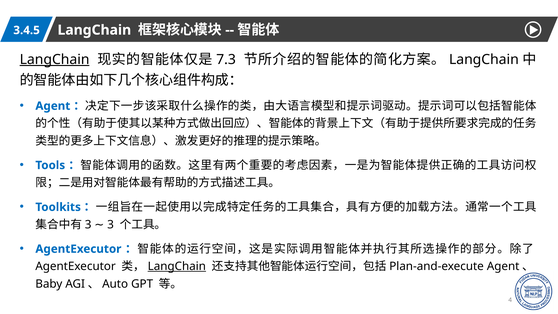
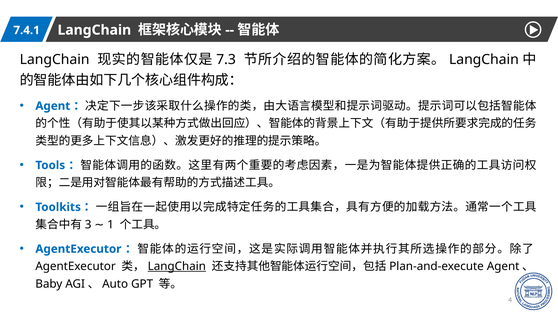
3.4.5: 3.4.5 -> 7.4.1 (27, 30)
LangChain underline: present -> none (55, 59)
3: 3 -> 1 (111, 224)
